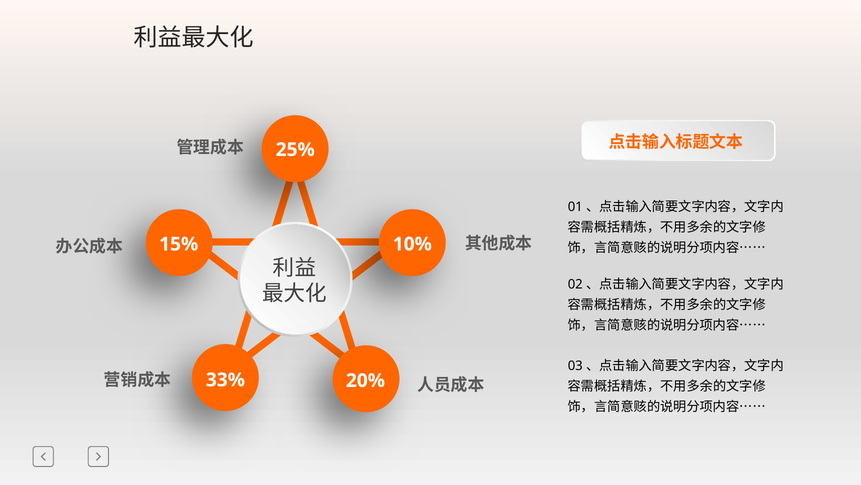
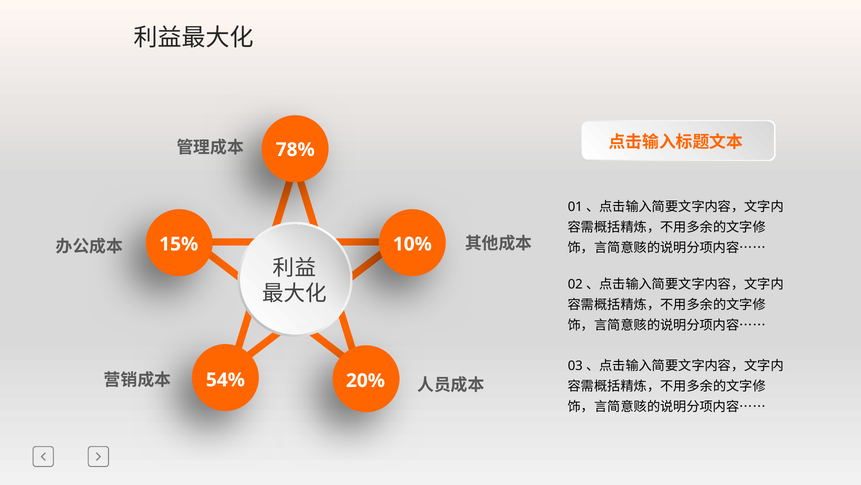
25%: 25% -> 78% (295, 149)
33%: 33% -> 54% (225, 379)
